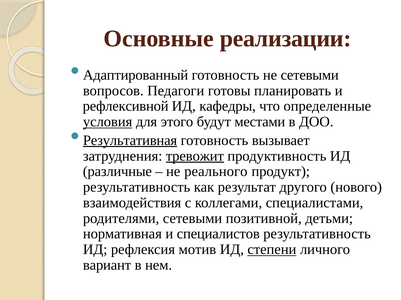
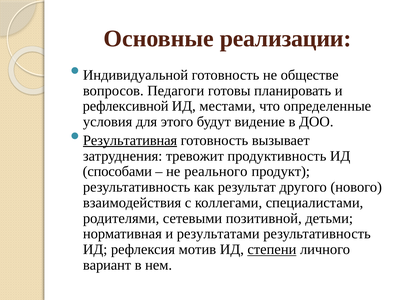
Адаптированный: Адаптированный -> Индивидуальной (136, 75)
не сетевыми: сетевыми -> обществе (310, 75)
кафедры: кафедры -> местами (227, 106)
условия underline: present -> none (108, 122)
местами: местами -> видение (260, 122)
тревожит underline: present -> none (195, 156)
различные: различные -> способами (117, 172)
специалистов: специалистов -> результатами (218, 234)
